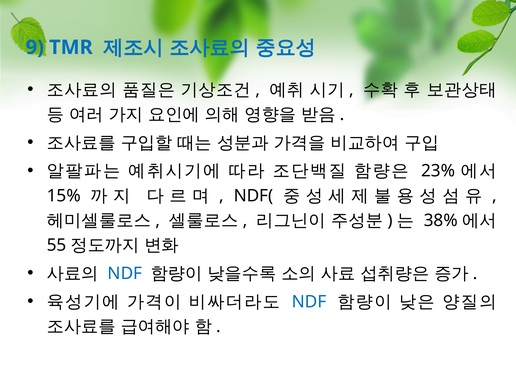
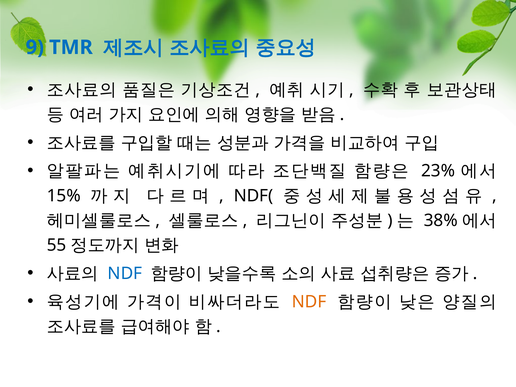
NDF colour: blue -> orange (309, 302)
